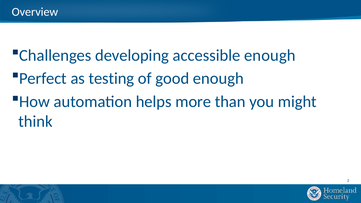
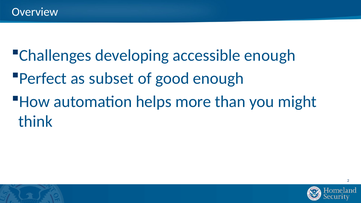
testing: testing -> subset (111, 78)
